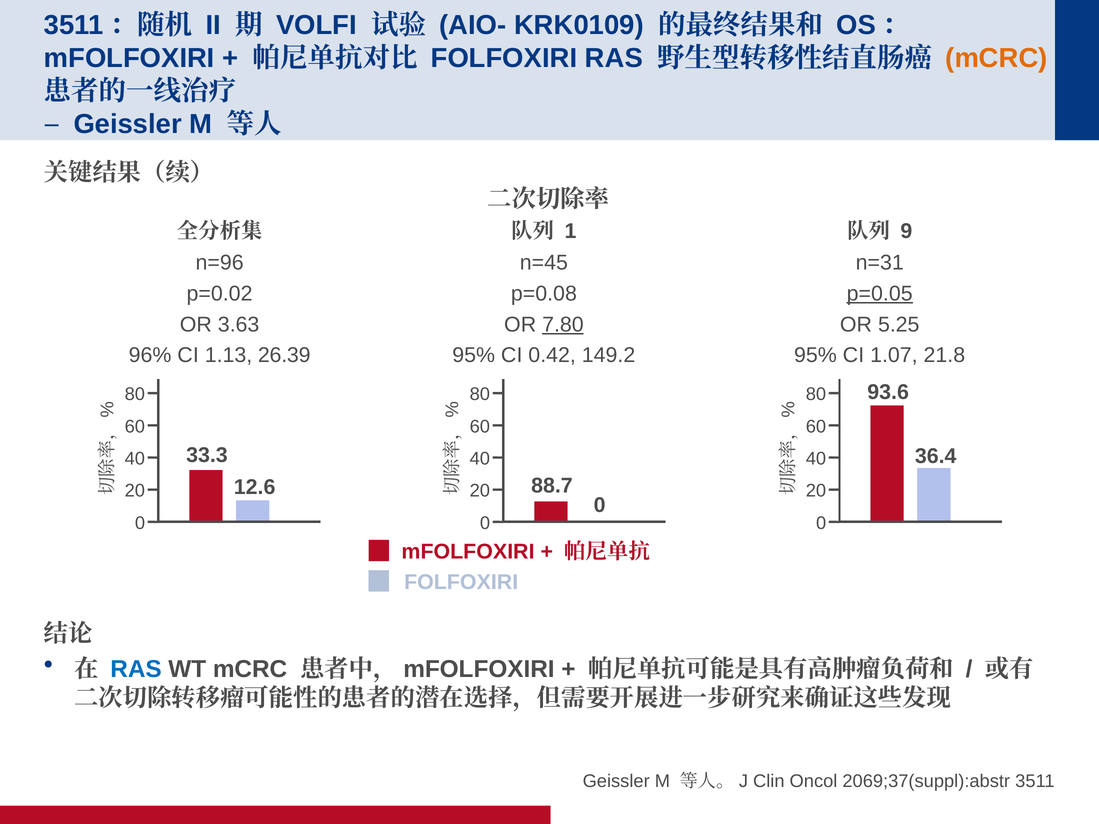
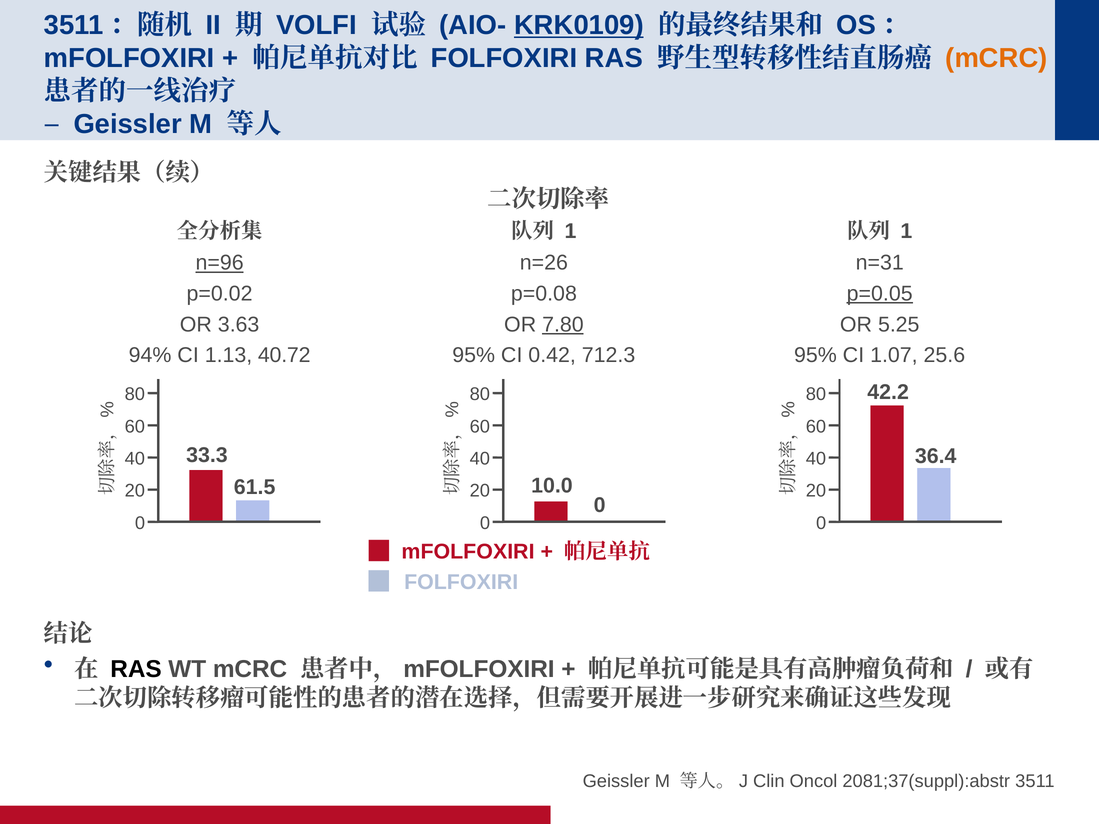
KRK0109 underline: none -> present (579, 25)
9: 9 -> 1 (906, 231)
n=96 underline: none -> present (220, 263)
n=45: n=45 -> n=26 (544, 263)
96%: 96% -> 94% (150, 355)
26.39: 26.39 -> 40.72 (284, 355)
149.2: 149.2 -> 712.3 (609, 355)
21.8: 21.8 -> 25.6 (944, 355)
93.6: 93.6 -> 42.2 (888, 393)
88.7: 88.7 -> 10.0 (552, 486)
12.6: 12.6 -> 61.5 (255, 487)
RAS colour: blue -> black (136, 669)
2069;37(suppl):abstr: 2069;37(suppl):abstr -> 2081;37(suppl):abstr (926, 781)
